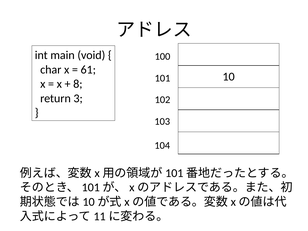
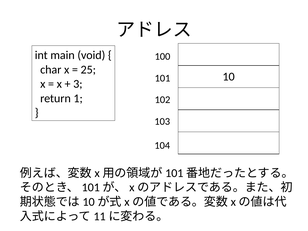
61: 61 -> 25 (88, 70)
8: 8 -> 3 (78, 84)
3: 3 -> 1 (78, 98)
